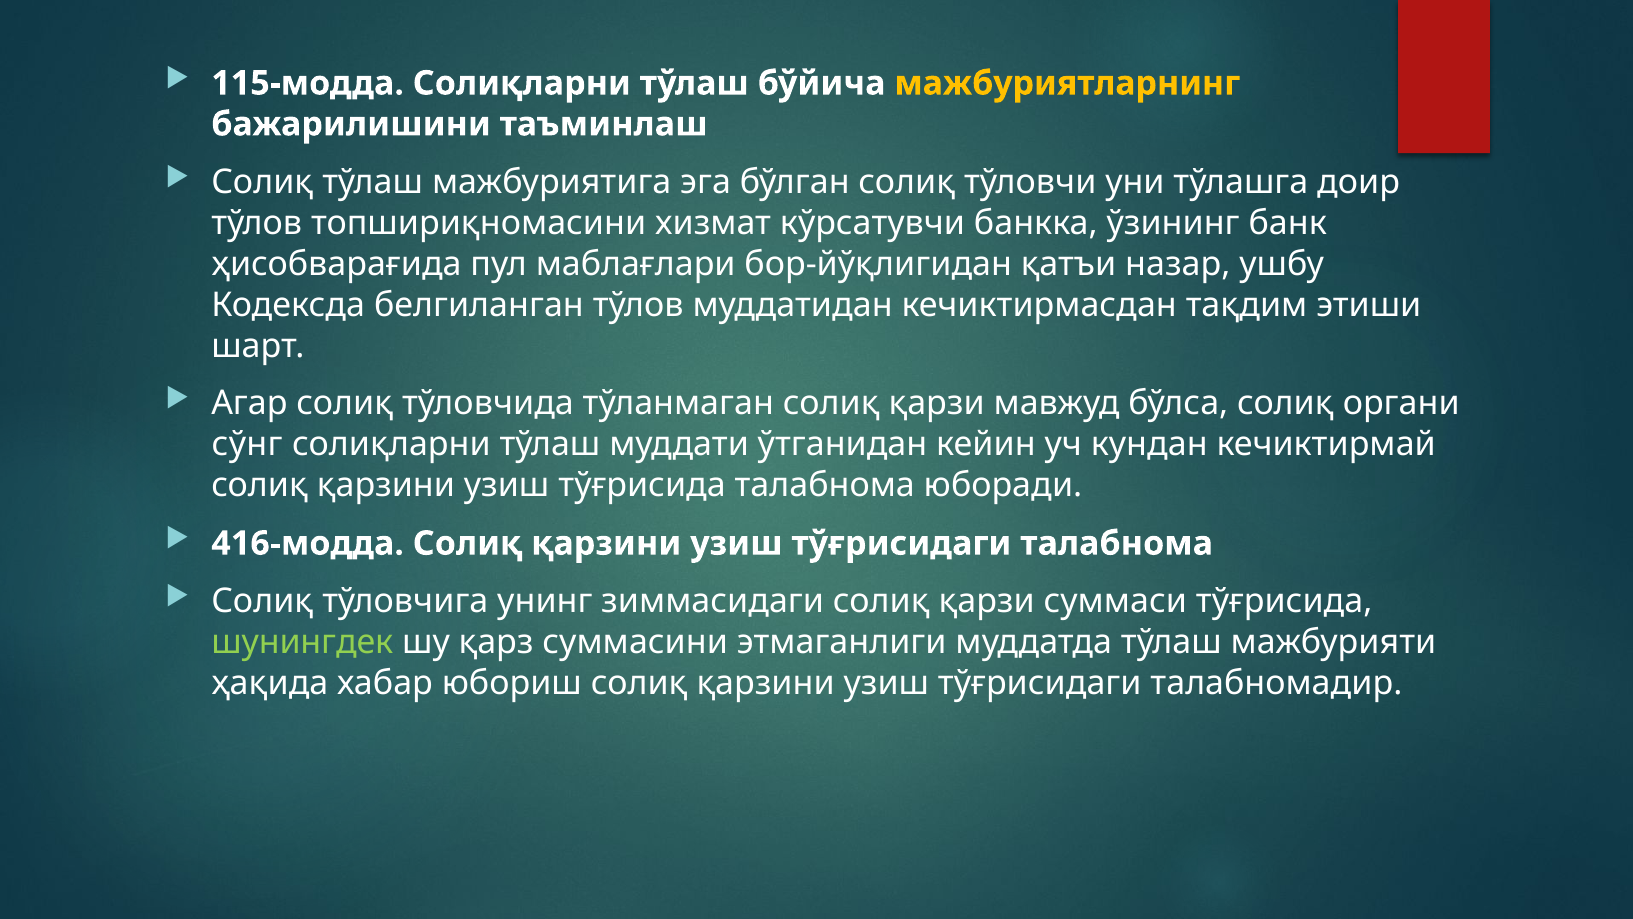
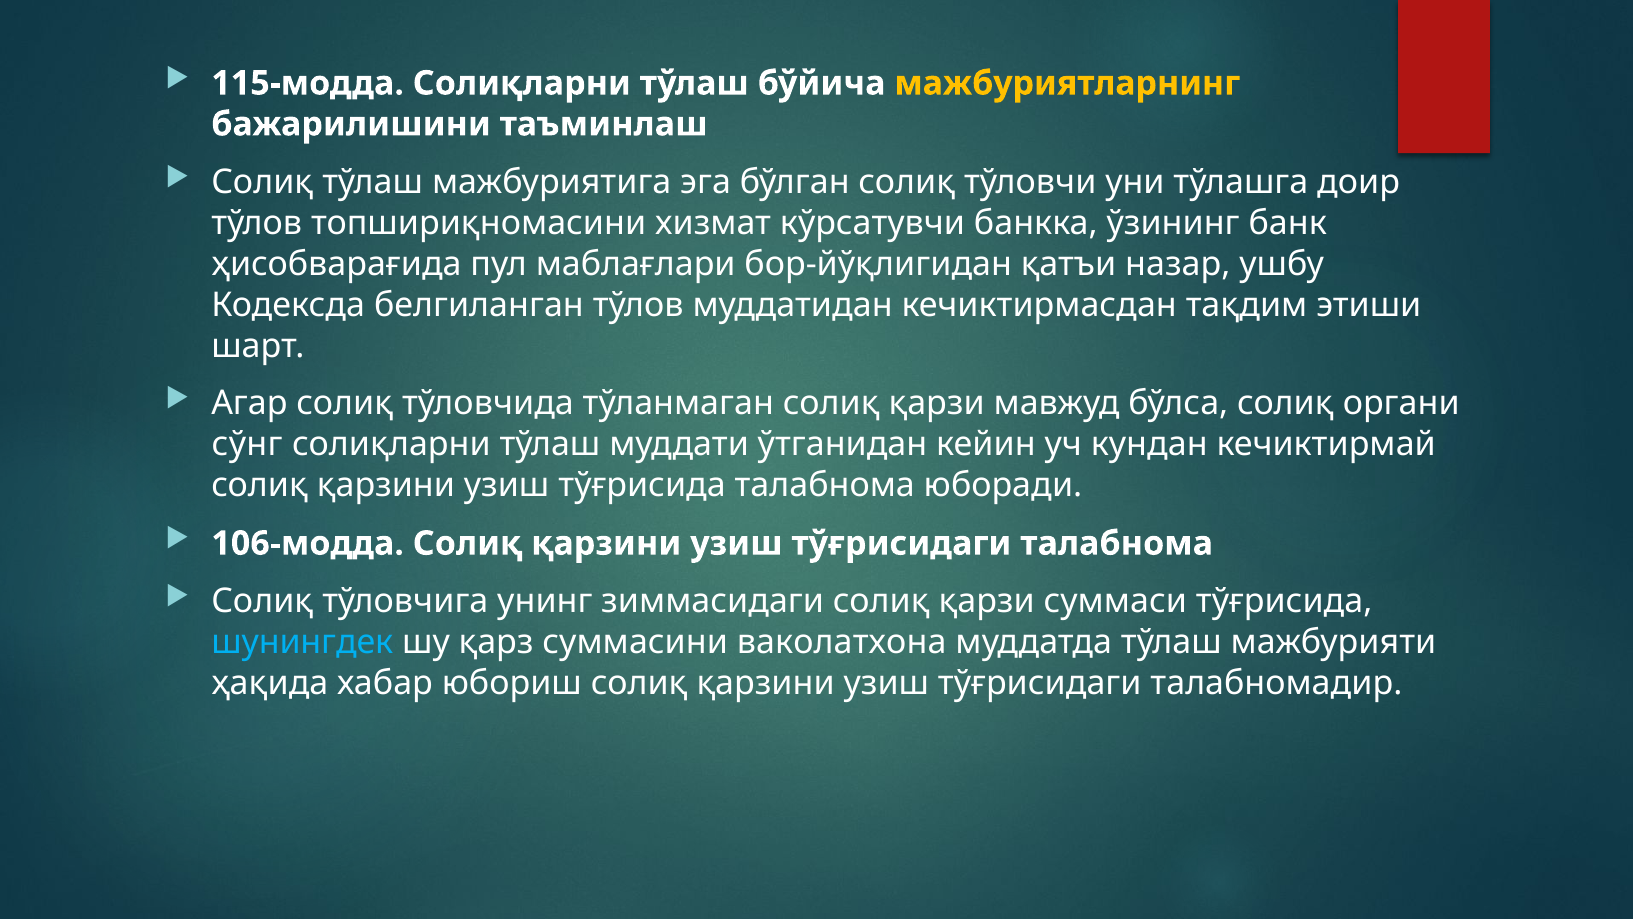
416-модда: 416-модда -> 106-модда (308, 543)
шунингдек colour: light green -> light blue (302, 642)
этмаганлиги: этмаганлиги -> ваколатхона (842, 642)
